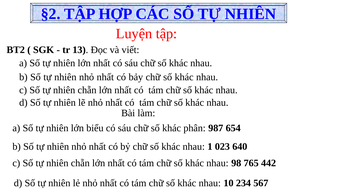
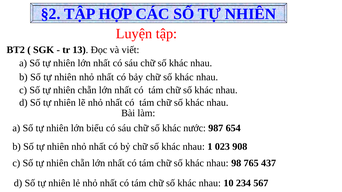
phân: phân -> nước (195, 128)
640: 640 -> 908 (240, 147)
442: 442 -> 437 (269, 163)
